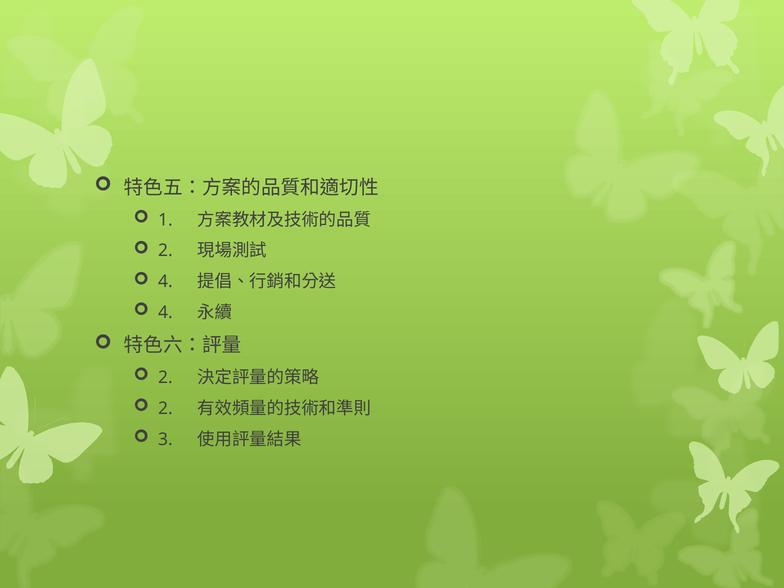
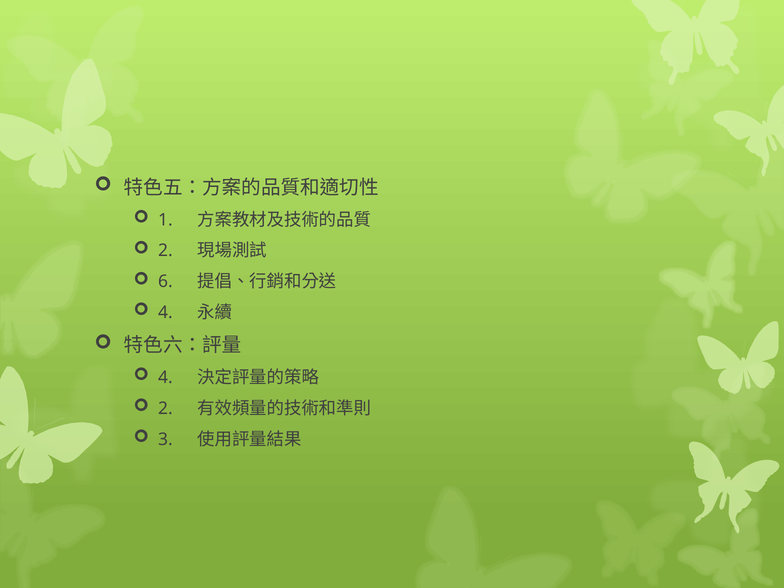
4: 4 -> 6 (165, 282)
2: 2 -> 4 (165, 378)
